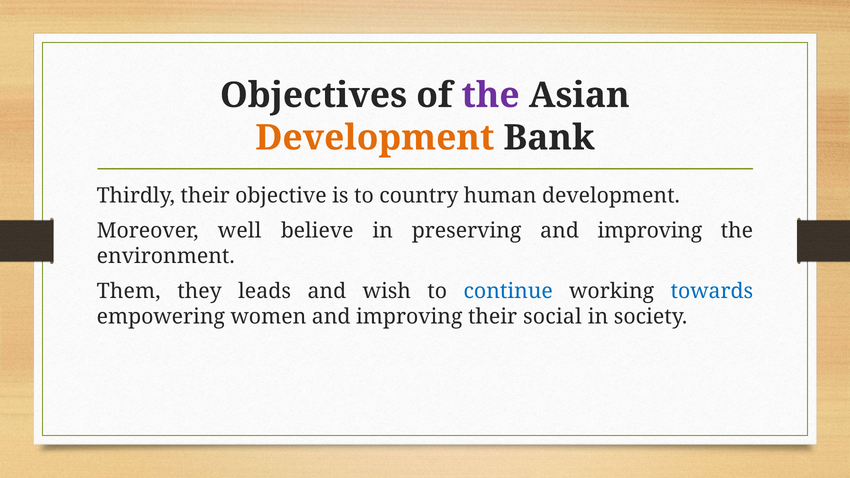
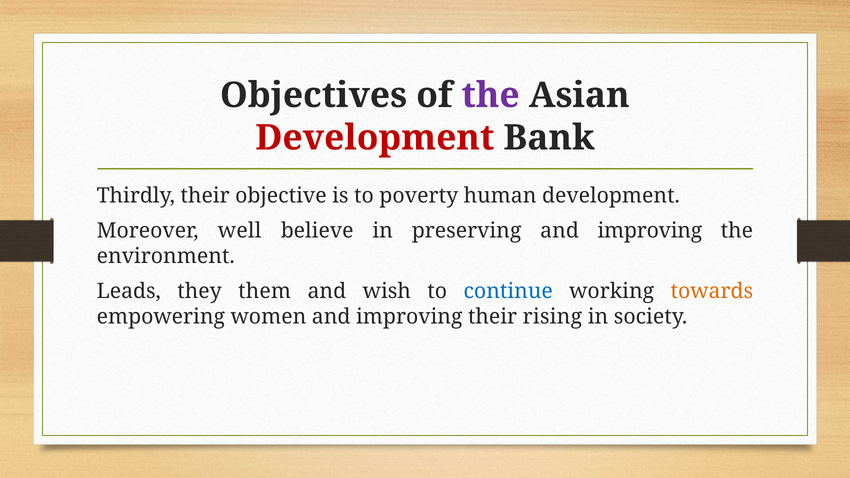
Development colour: orange -> red (375, 138)
country: country -> poverty (419, 196)
Them: Them -> Leads (129, 291)
leads: leads -> them (265, 291)
towards colour: blue -> orange (712, 291)
social: social -> rising (552, 317)
